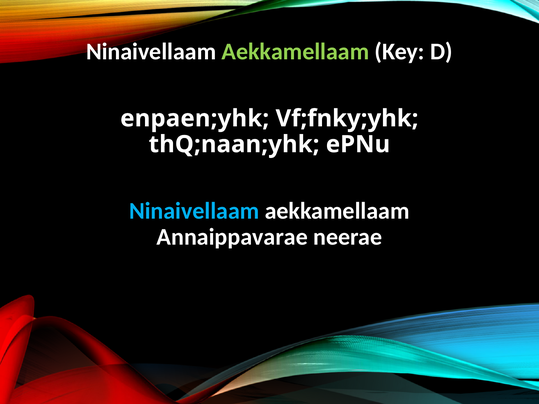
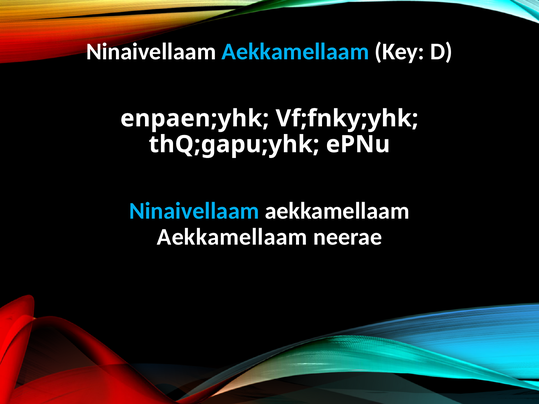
Aekkamellaam colour: light green -> light blue (295, 52)
thQ;naan;yhk: thQ;naan;yhk -> thQ;gapu;yhk (234, 144)
Annaippavarae: Annaippavarae -> Aekkamellaam (232, 237)
